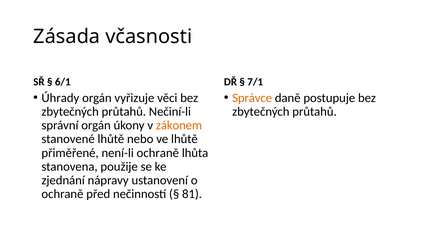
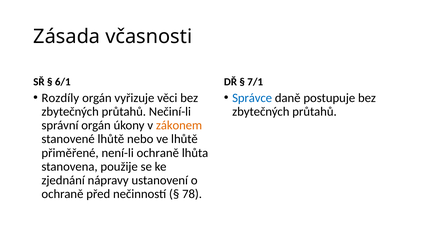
Úhrady: Úhrady -> Rozdíly (60, 98)
Správce colour: orange -> blue (252, 98)
81: 81 -> 78 (192, 194)
